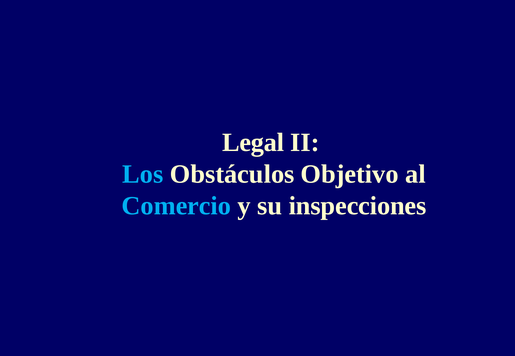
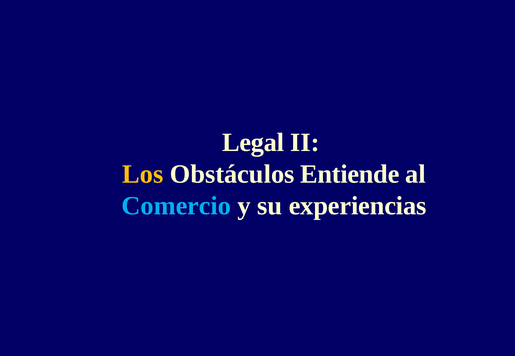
Los colour: light blue -> yellow (143, 175)
Objetivo: Objetivo -> Entiende (350, 175)
inspecciones: inspecciones -> experiencias (358, 206)
